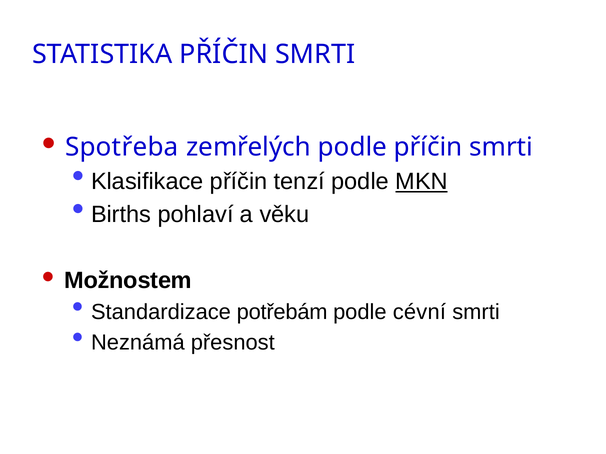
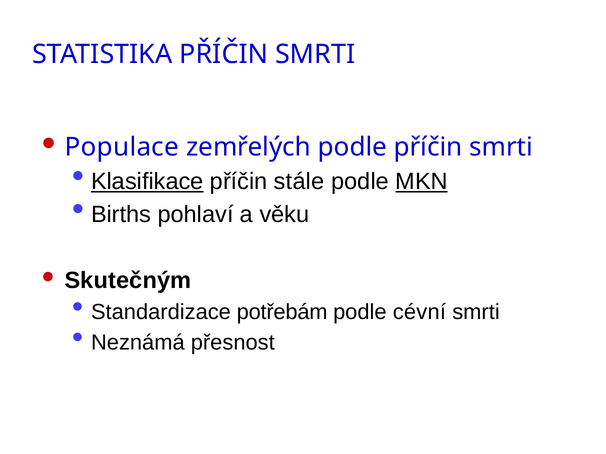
Spotřeba: Spotřeba -> Populace (122, 148)
Klasifikace underline: none -> present (147, 182)
tenzí: tenzí -> stále (299, 182)
Možnostem: Možnostem -> Skutečným (128, 281)
